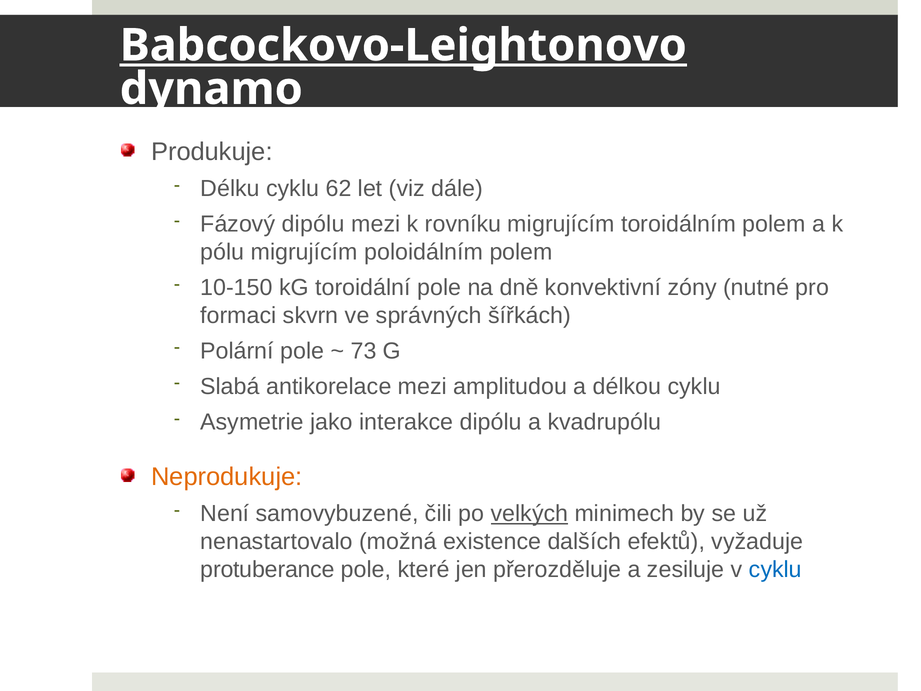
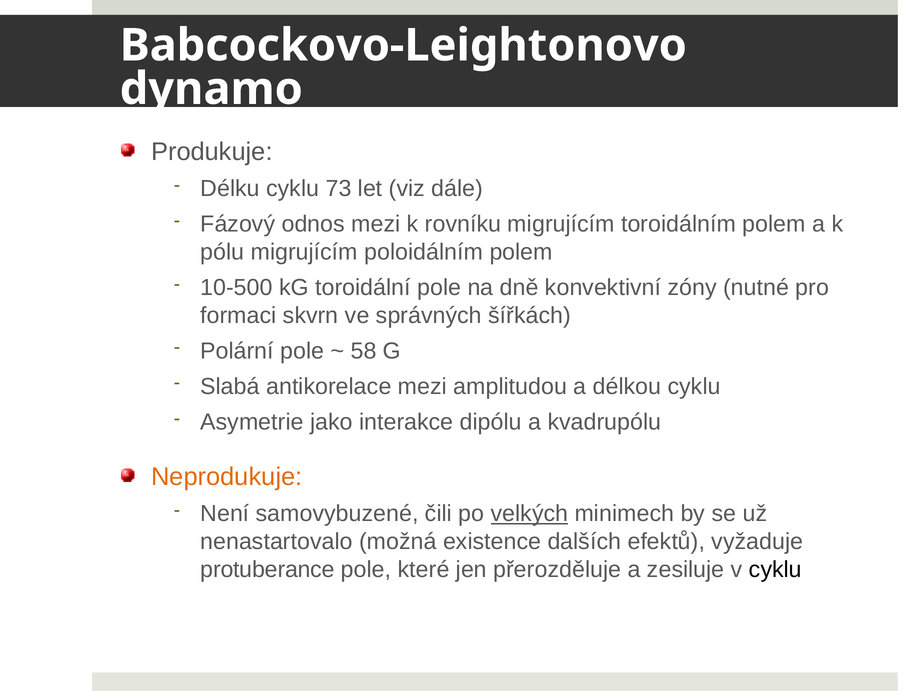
Babcockovo-Leightonovo underline: present -> none (403, 45)
62: 62 -> 73 (339, 188)
Fázový dipólu: dipólu -> odnos (313, 224)
10-150: 10-150 -> 10-500 (237, 287)
73: 73 -> 58 (364, 351)
cyklu colour: blue -> black (775, 569)
